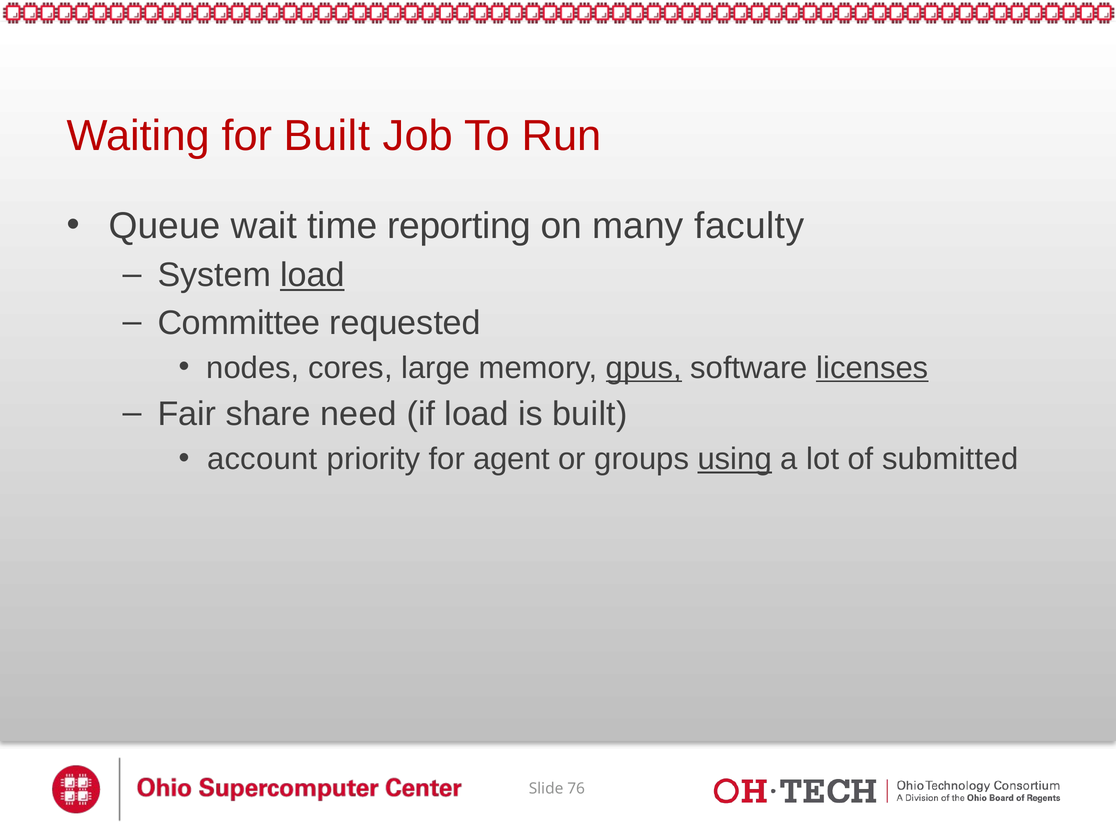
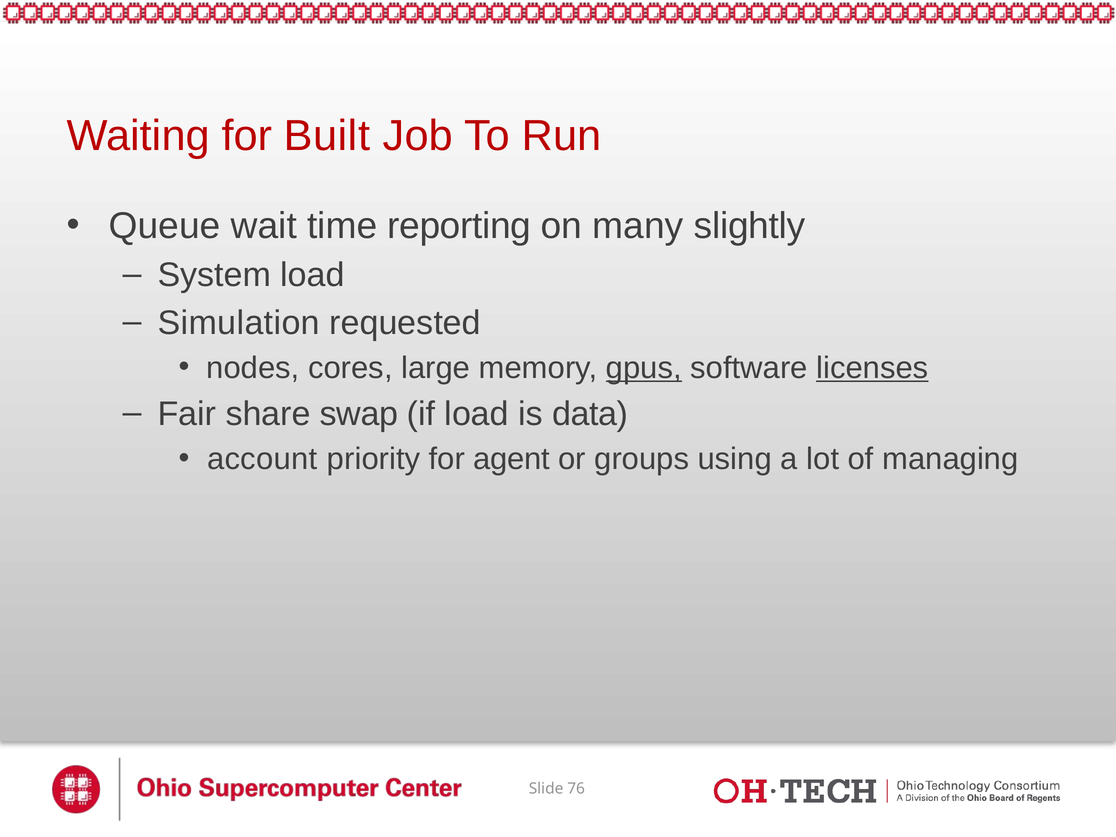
faculty: faculty -> slightly (750, 226)
load underline: present -> none (312, 275)
Committee: Committee -> Simulation (239, 323)
need: need -> swap (359, 414)
is built: built -> data (590, 414)
using underline: present -> none (735, 459)
submitted: submitted -> managing (950, 459)
